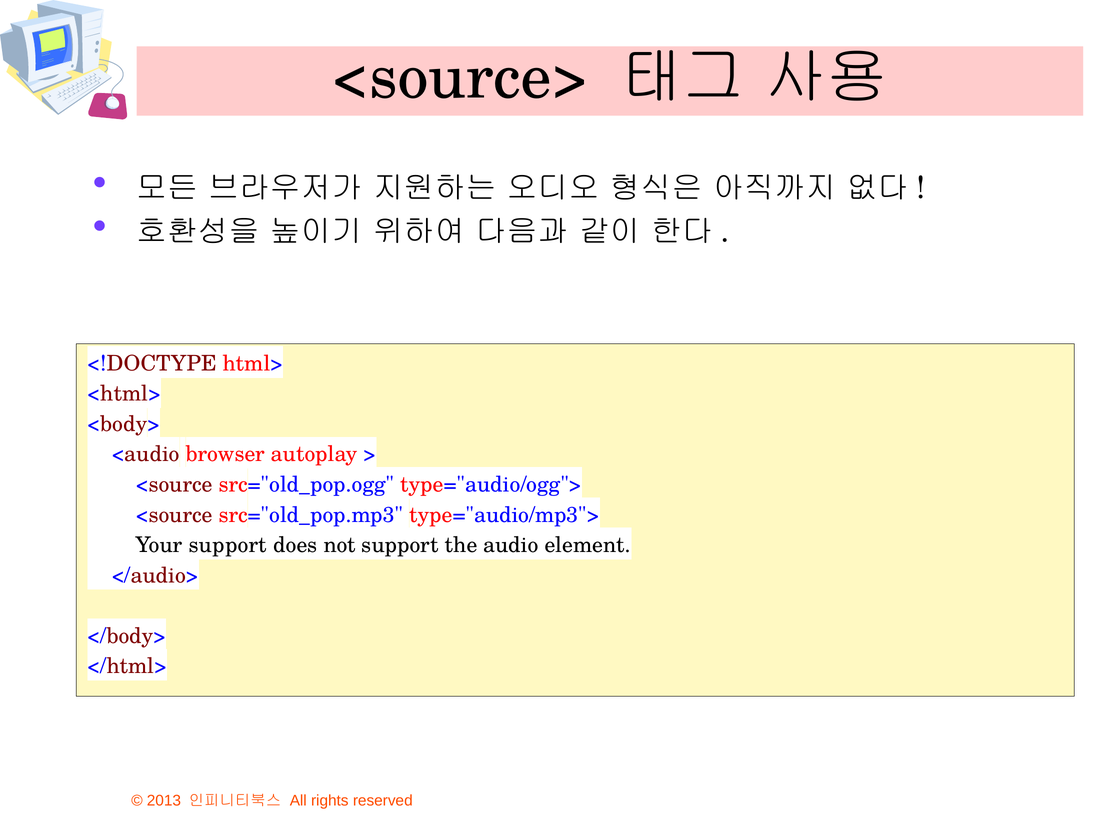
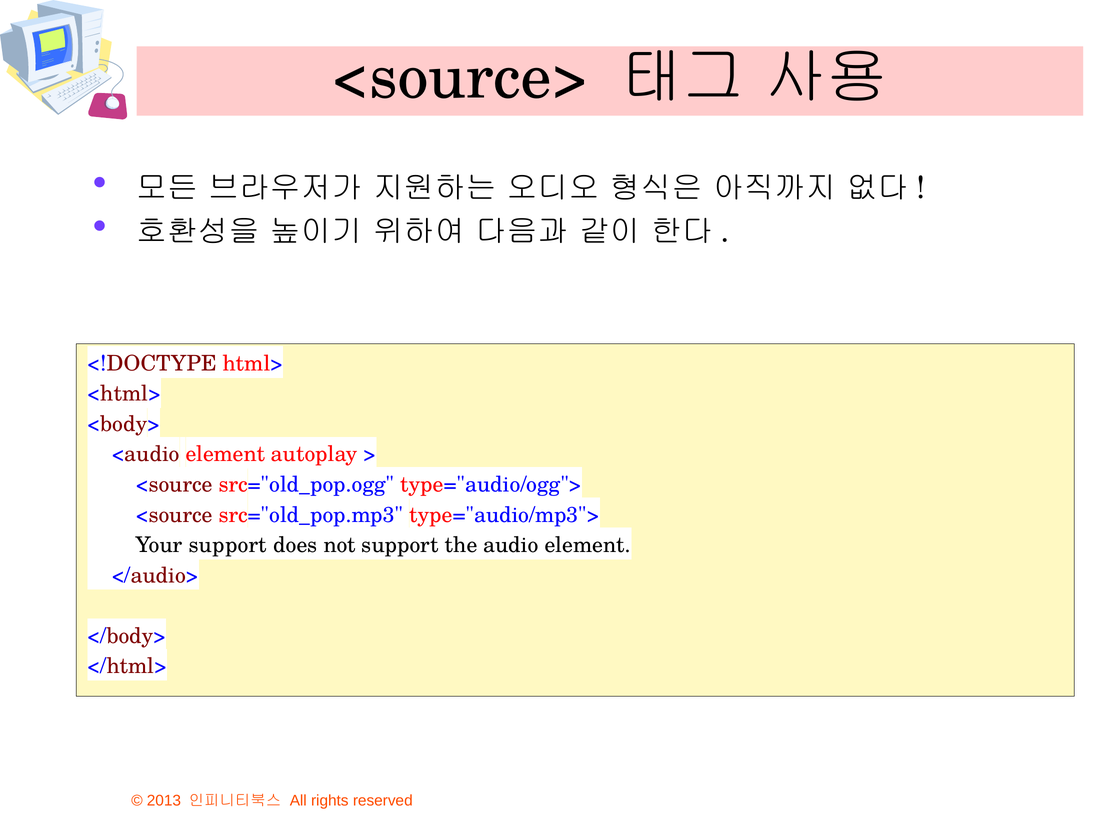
<audio browser: browser -> element (225, 455)
